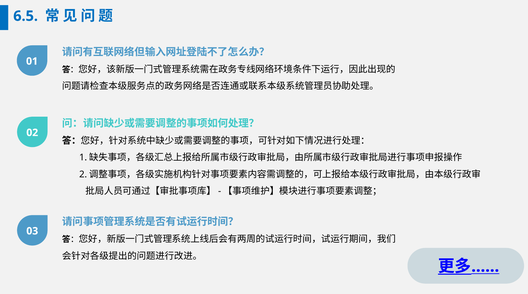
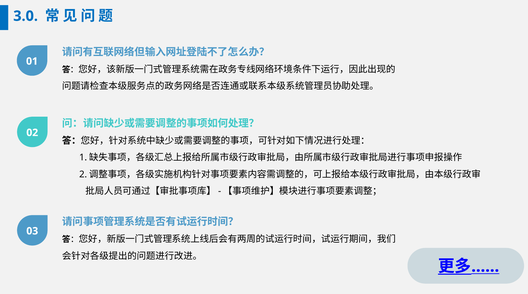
6.5: 6.5 -> 3.0 (26, 16)
